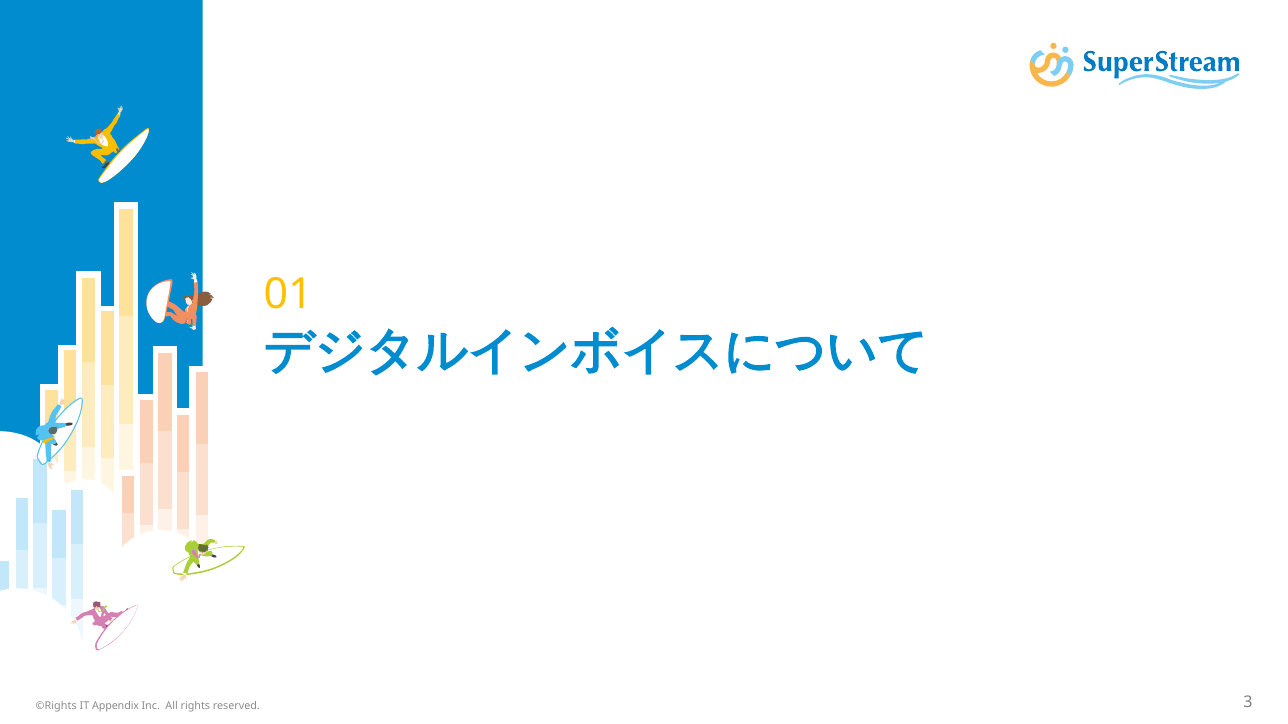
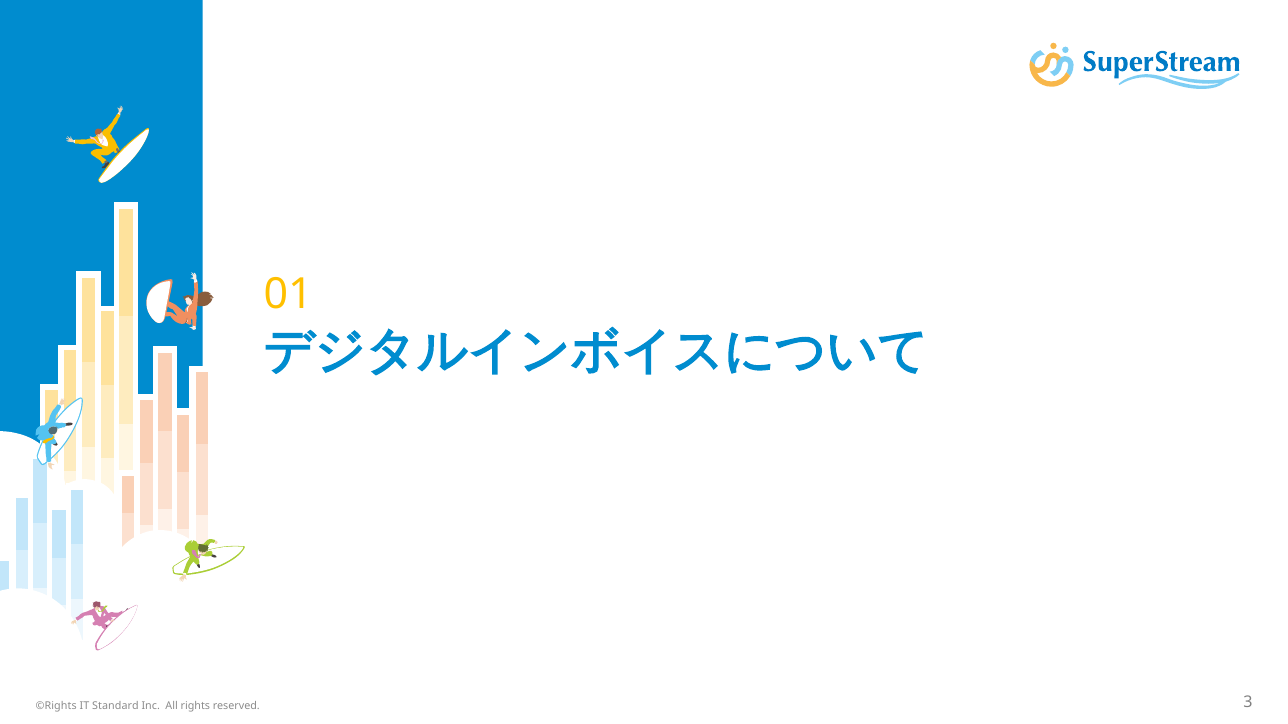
Appendix: Appendix -> Standard (115, 706)
